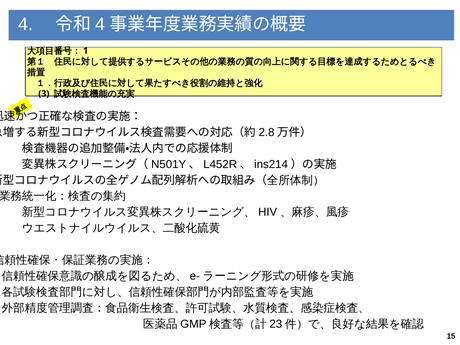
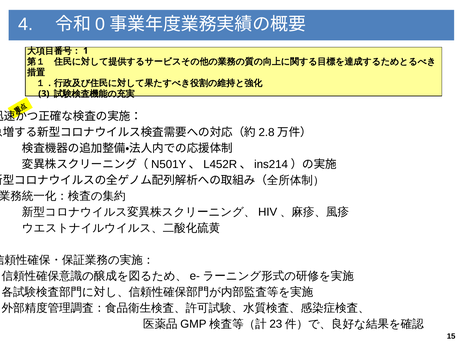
4: 4 -> 0 (100, 24)
